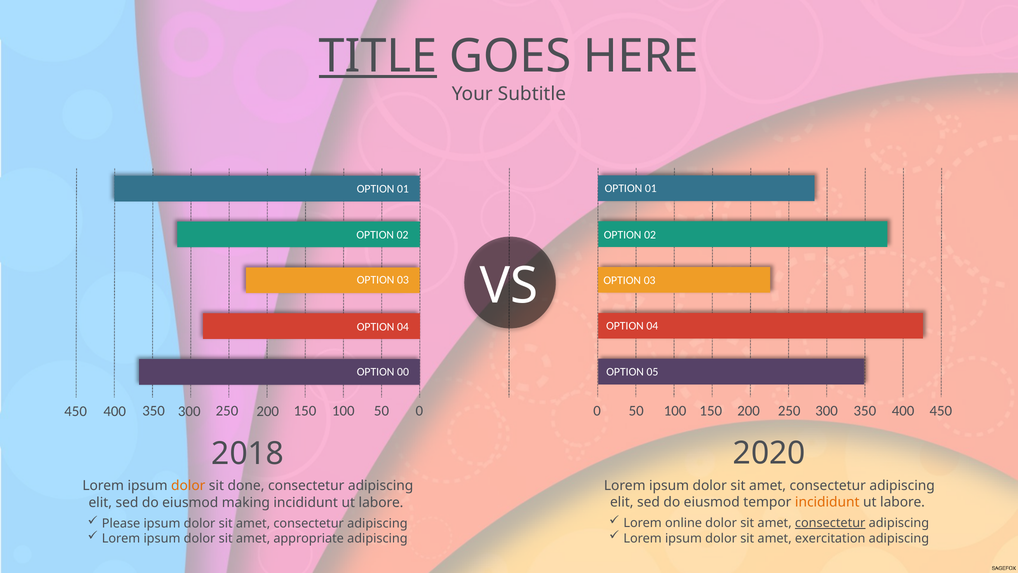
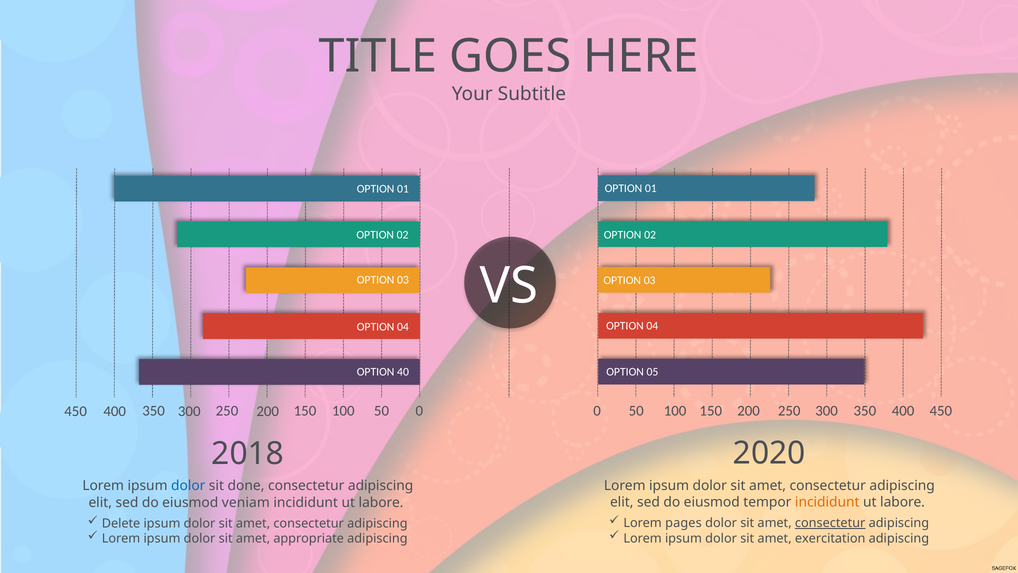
TITLE underline: present -> none (378, 57)
00: 00 -> 40 (403, 372)
dolor colour: orange -> blue (188, 486)
making: making -> veniam (246, 502)
online: online -> pages (683, 523)
Please: Please -> Delete (121, 523)
